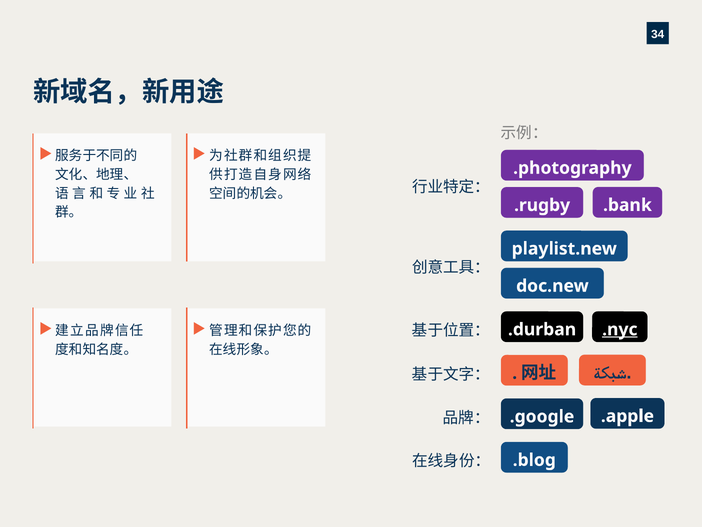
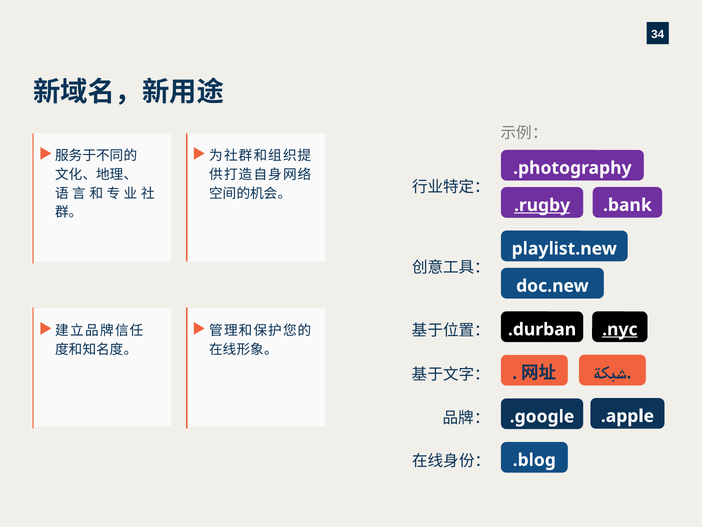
.rugby underline: none -> present (542, 205)
